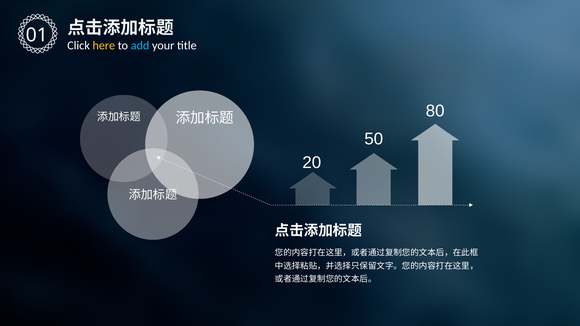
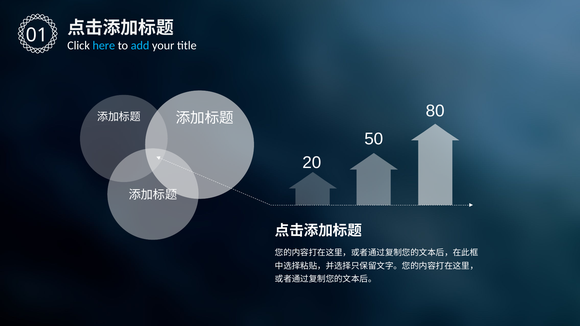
here colour: yellow -> light blue (104, 45)
